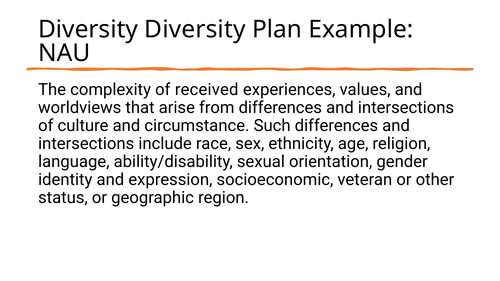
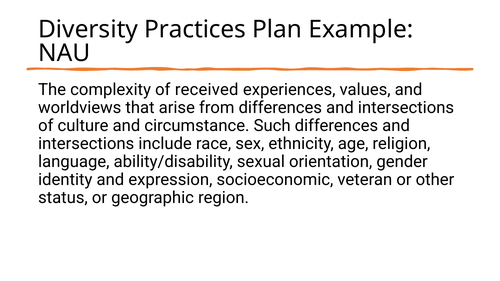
Diversity Diversity: Diversity -> Practices (195, 29)
